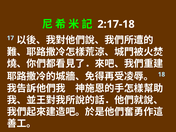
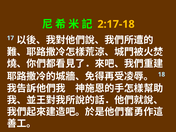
2:17-18 colour: white -> yellow (116, 24)
